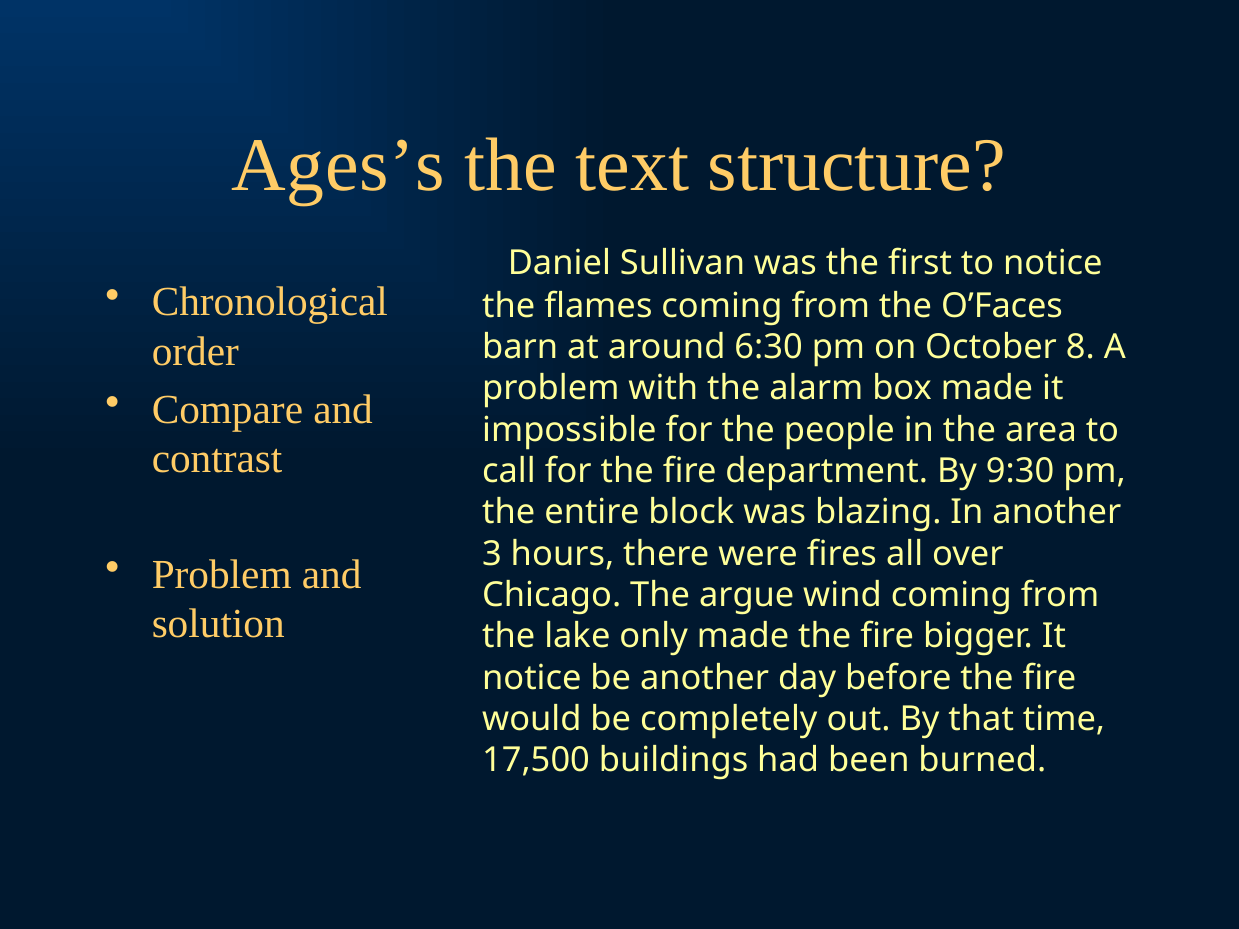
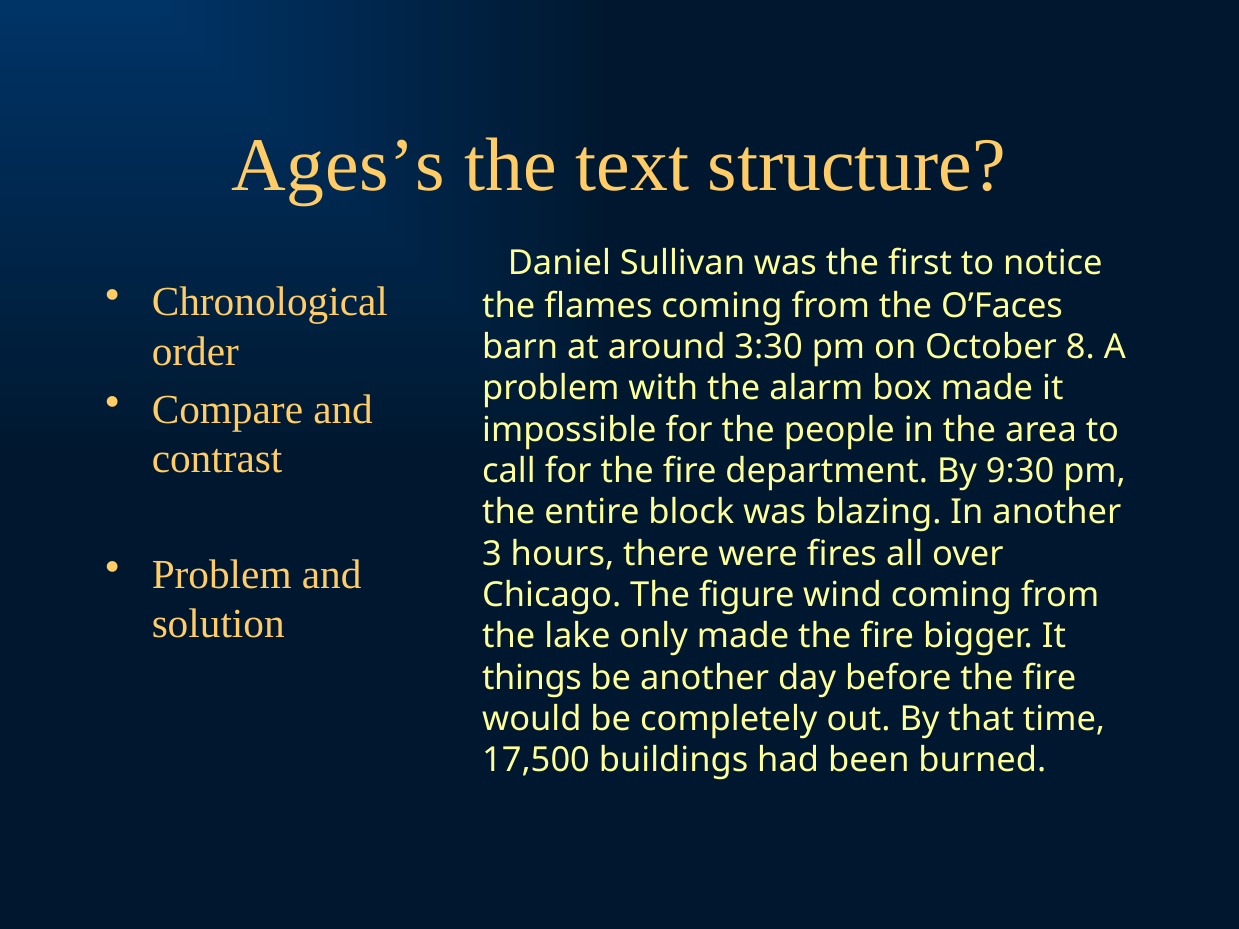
6:30: 6:30 -> 3:30 (769, 347)
argue: argue -> figure (747, 595)
notice: notice -> things (532, 678)
